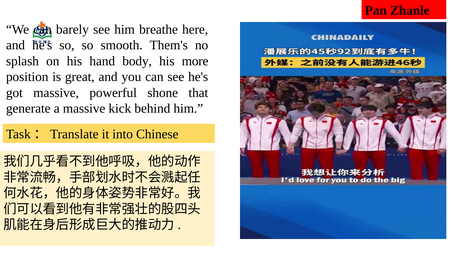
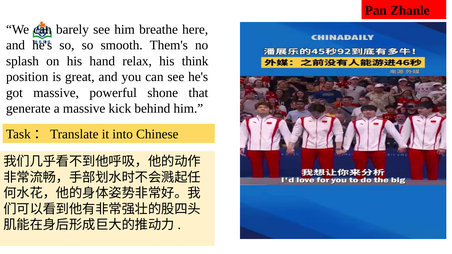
body: body -> relax (137, 61)
more: more -> think (195, 61)
